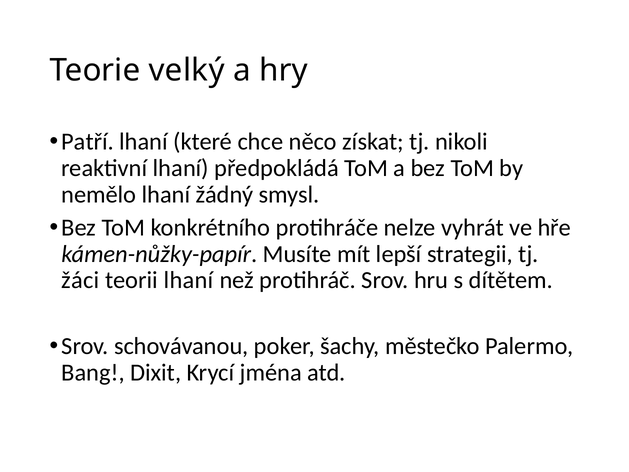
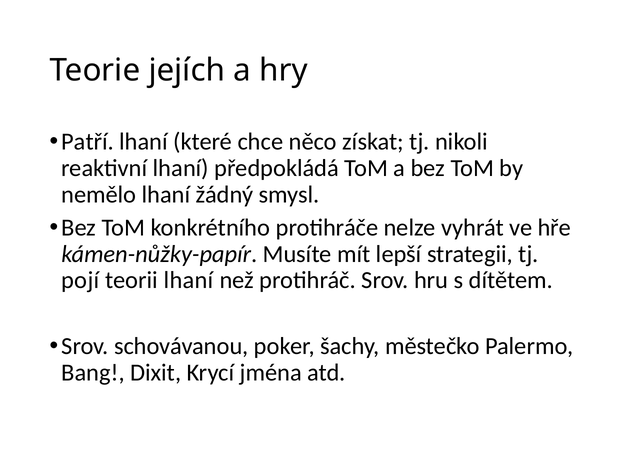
velký: velký -> jejích (187, 70)
žáci: žáci -> pojí (80, 280)
